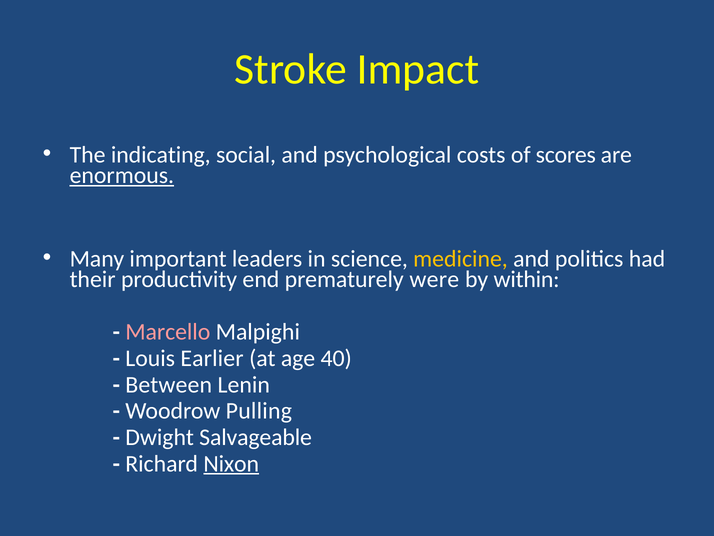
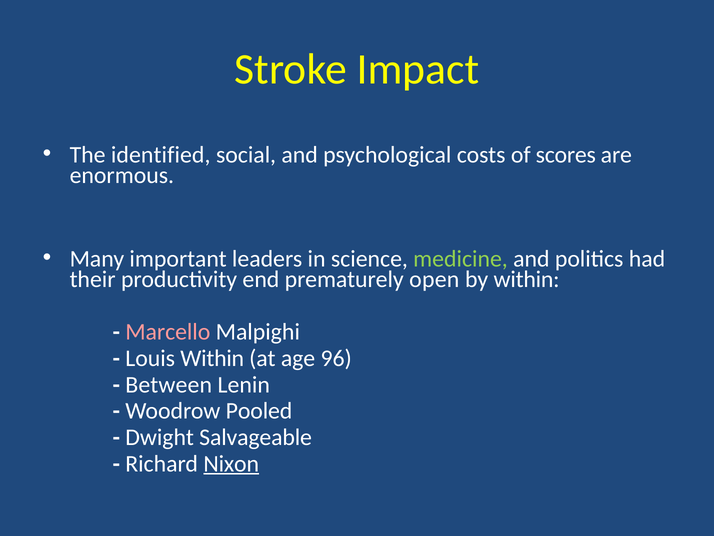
indicating: indicating -> identified (161, 155)
enormous underline: present -> none (122, 175)
medicine colour: yellow -> light green (460, 259)
were: were -> open (434, 279)
Louis Earlier: Earlier -> Within (212, 358)
40: 40 -> 96 (336, 358)
Pulling: Pulling -> Pooled (259, 411)
